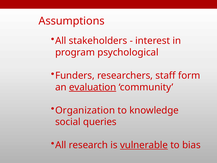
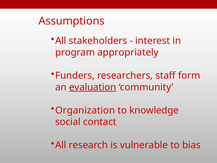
psychological: psychological -> appropriately (128, 52)
queries: queries -> contact (100, 122)
vulnerable underline: present -> none (144, 145)
